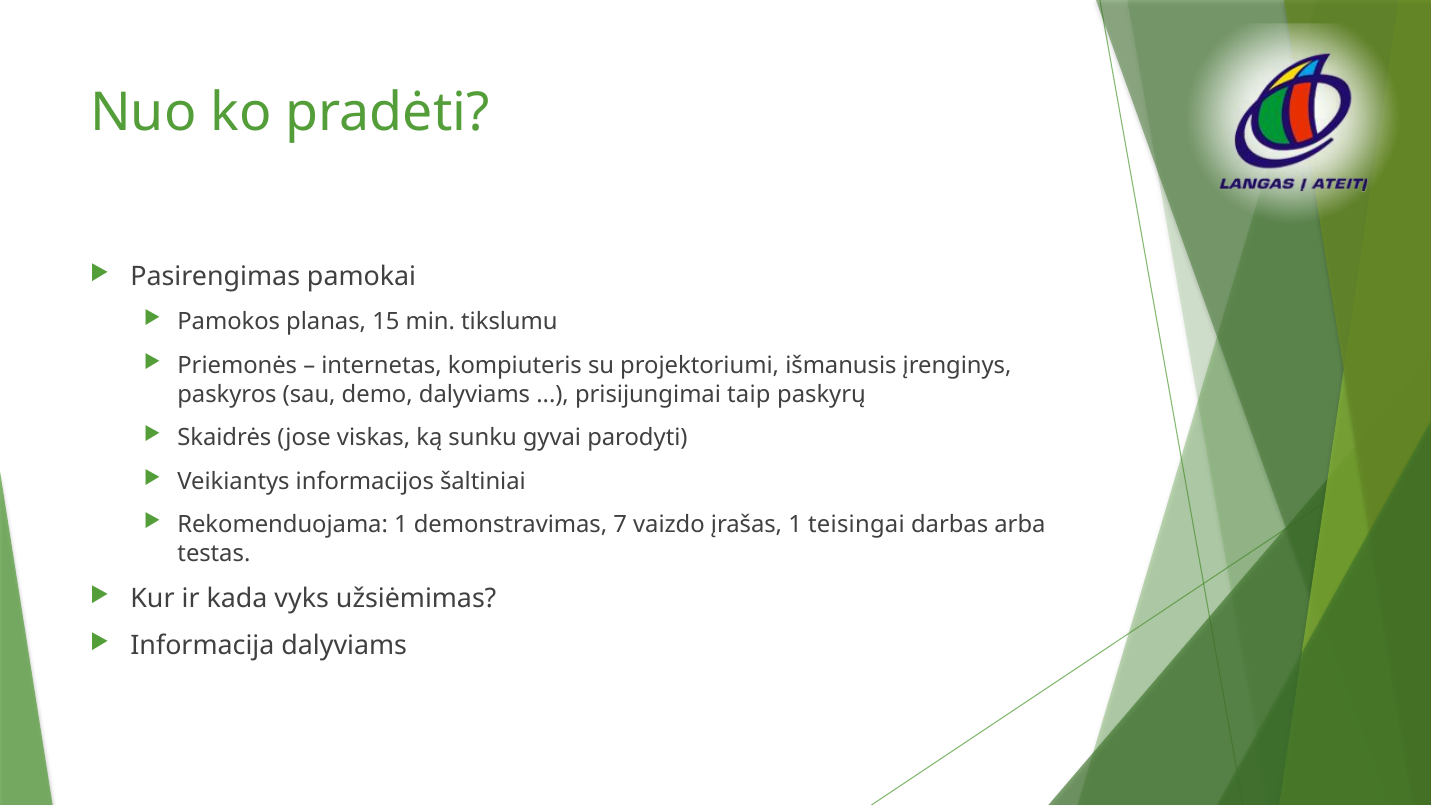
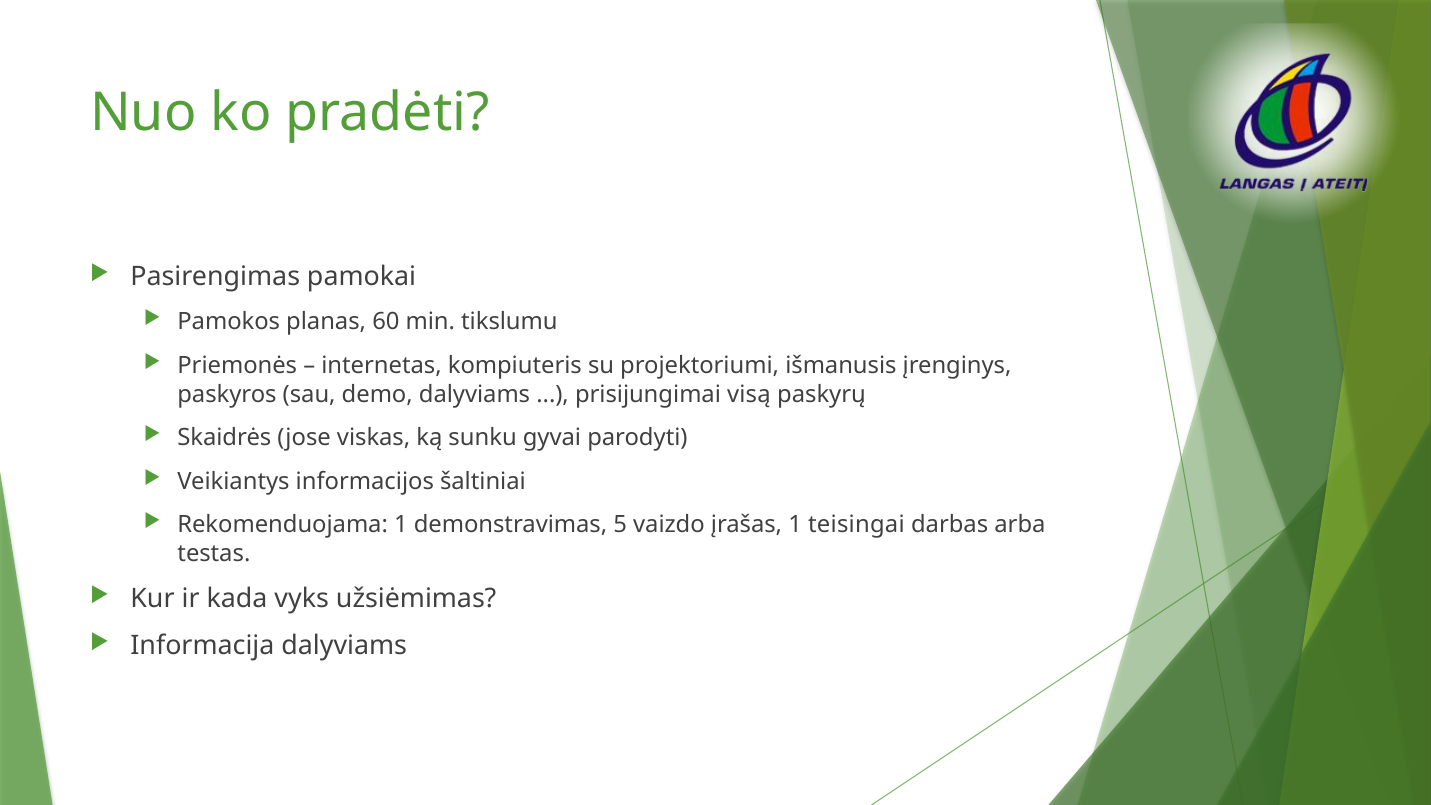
15: 15 -> 60 (386, 322)
taip: taip -> visą (749, 394)
7: 7 -> 5 (620, 525)
